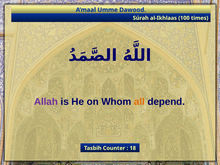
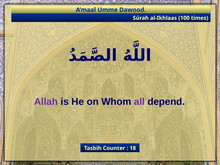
all colour: orange -> purple (139, 102)
